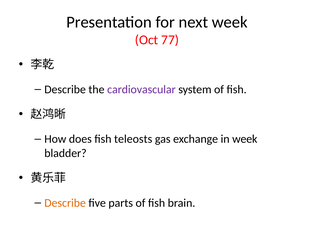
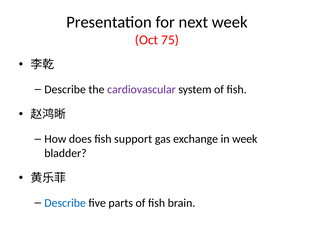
77: 77 -> 75 (170, 40)
teleosts: teleosts -> support (133, 139)
Describe colour: orange -> blue (65, 202)
